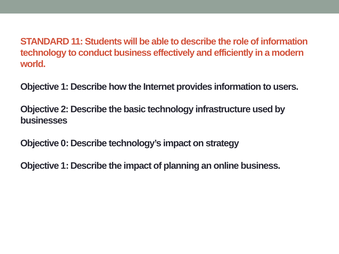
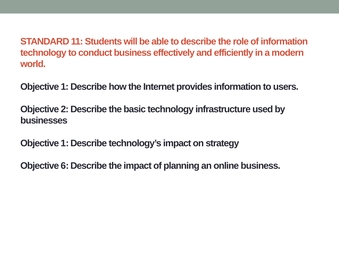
0: 0 -> 1 (65, 143)
1: 1 -> 6 (65, 166)
